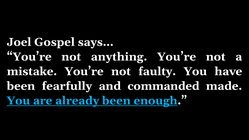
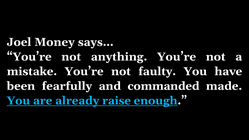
Gospel: Gospel -> Money (55, 42)
already been: been -> raise (116, 101)
